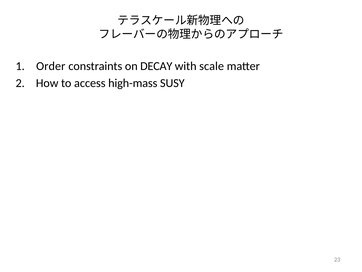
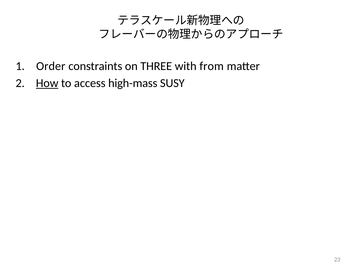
DECAY: DECAY -> THREE (156, 66)
scale: scale -> from (212, 66)
How underline: none -> present (47, 83)
